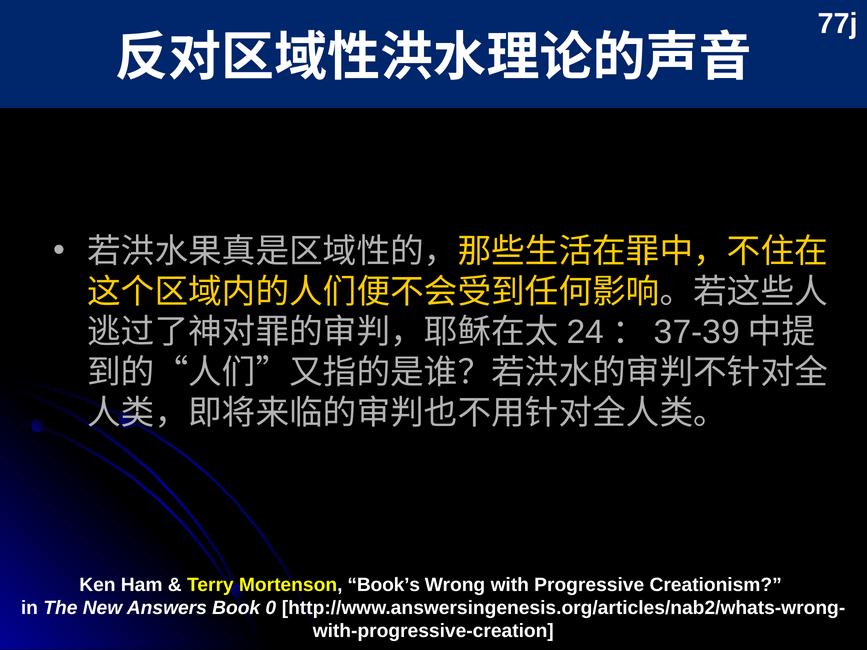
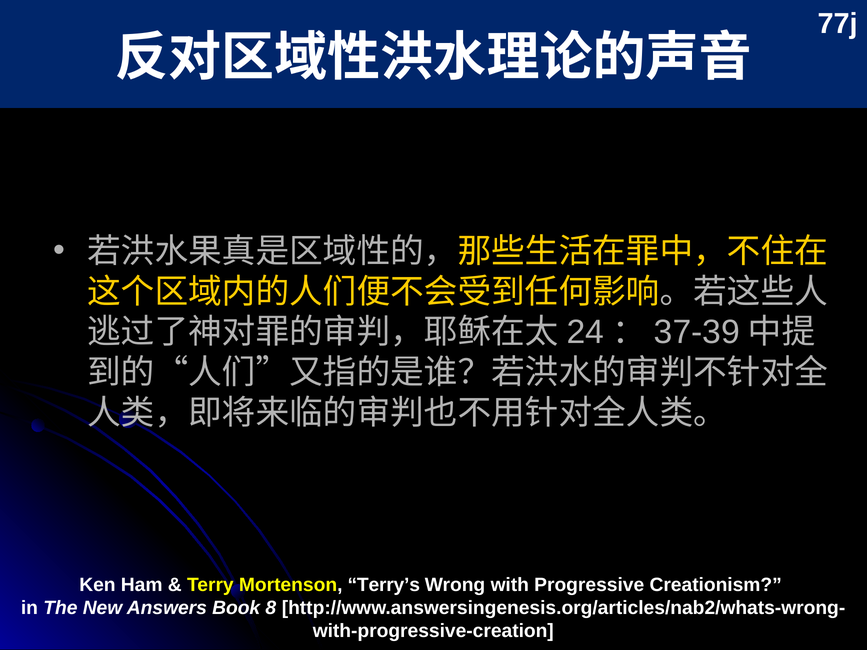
Book’s: Book’s -> Terry’s (384, 585)
0: 0 -> 8 (271, 608)
